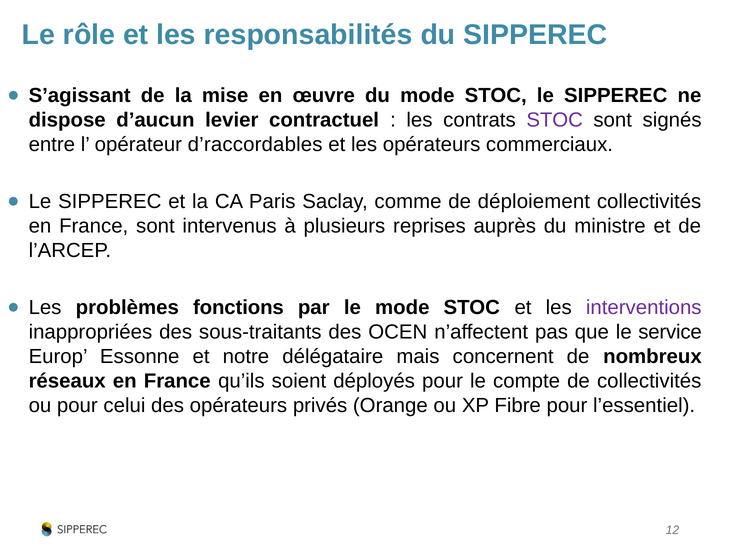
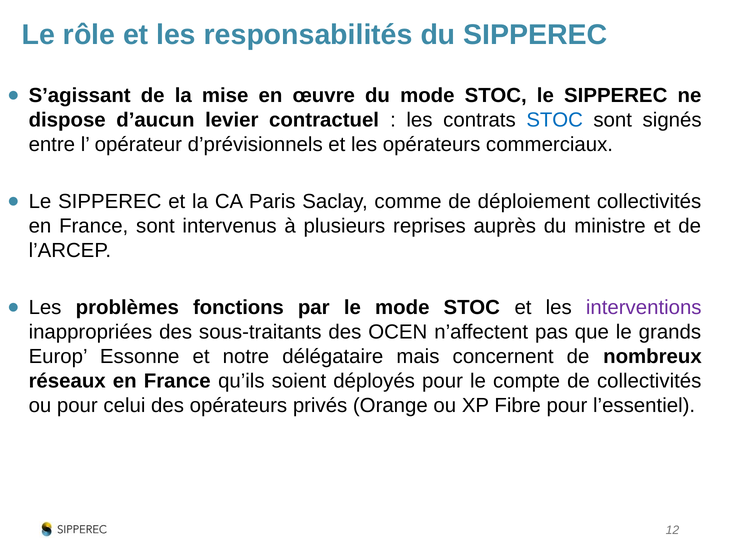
STOC colour: purple -> blue (555, 120)
d’raccordables: d’raccordables -> d’prévisionnels (255, 145)
service: service -> grands (670, 332)
